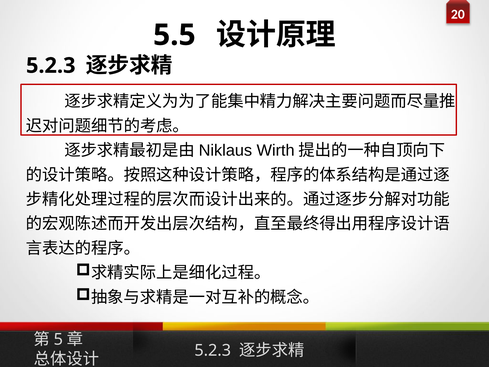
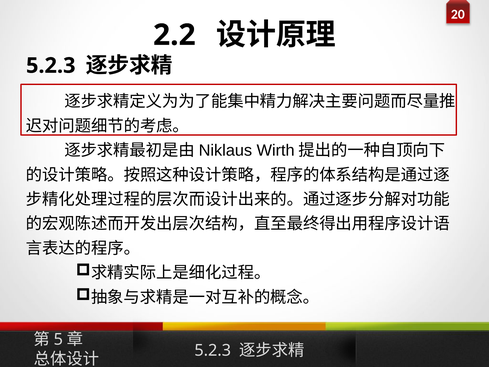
5.5: 5.5 -> 2.2 (174, 35)
